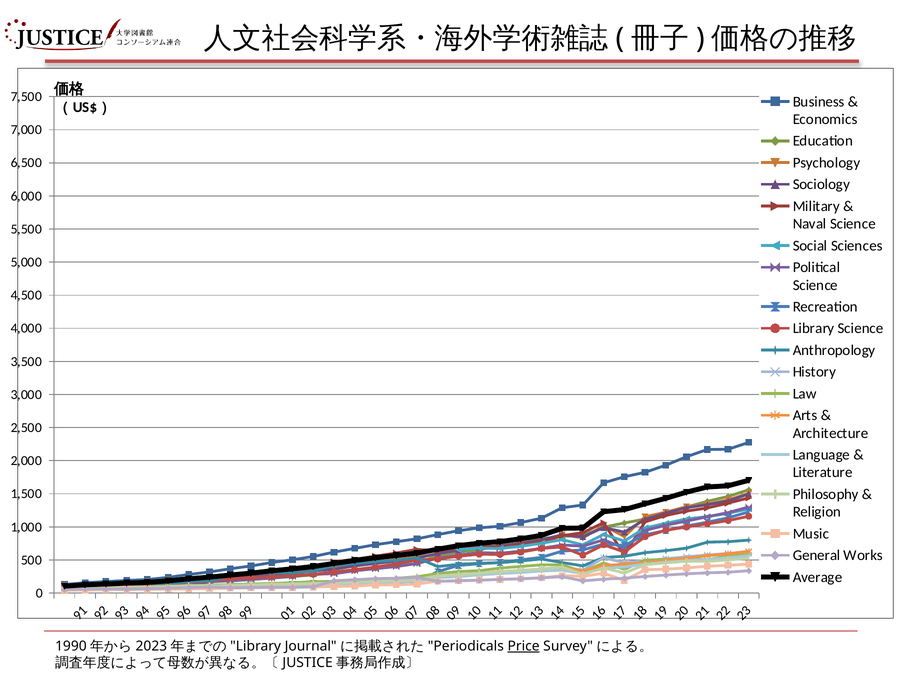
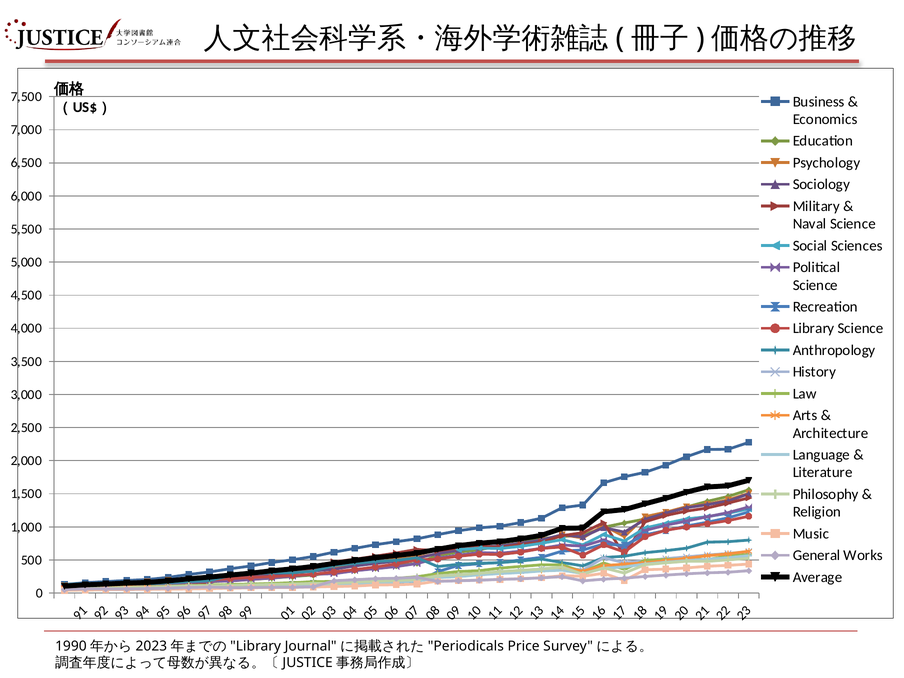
Price underline: present -> none (524, 646)
